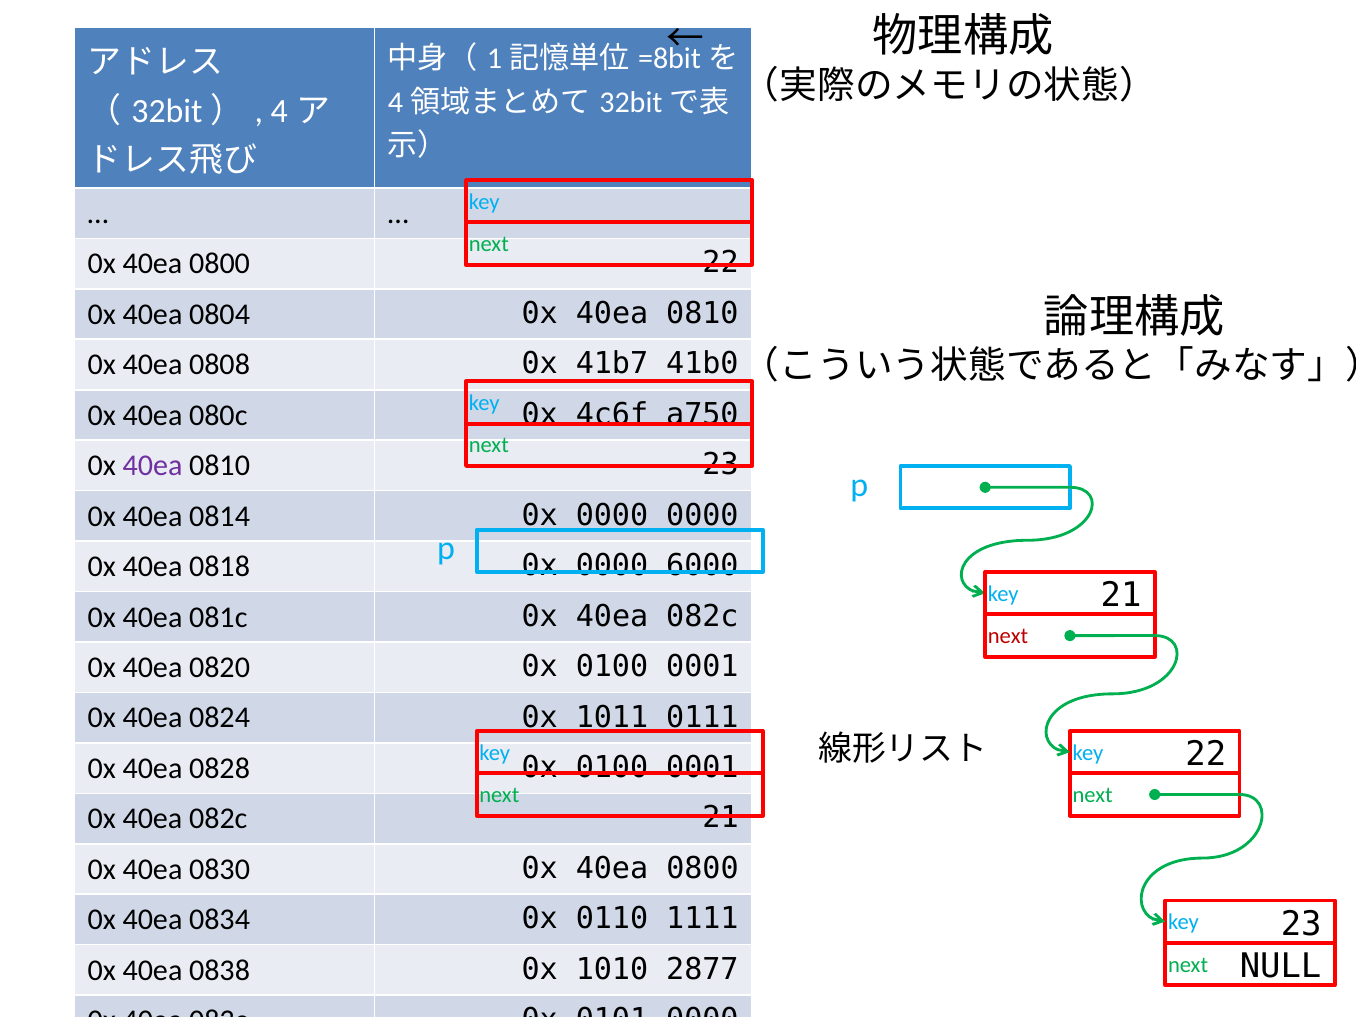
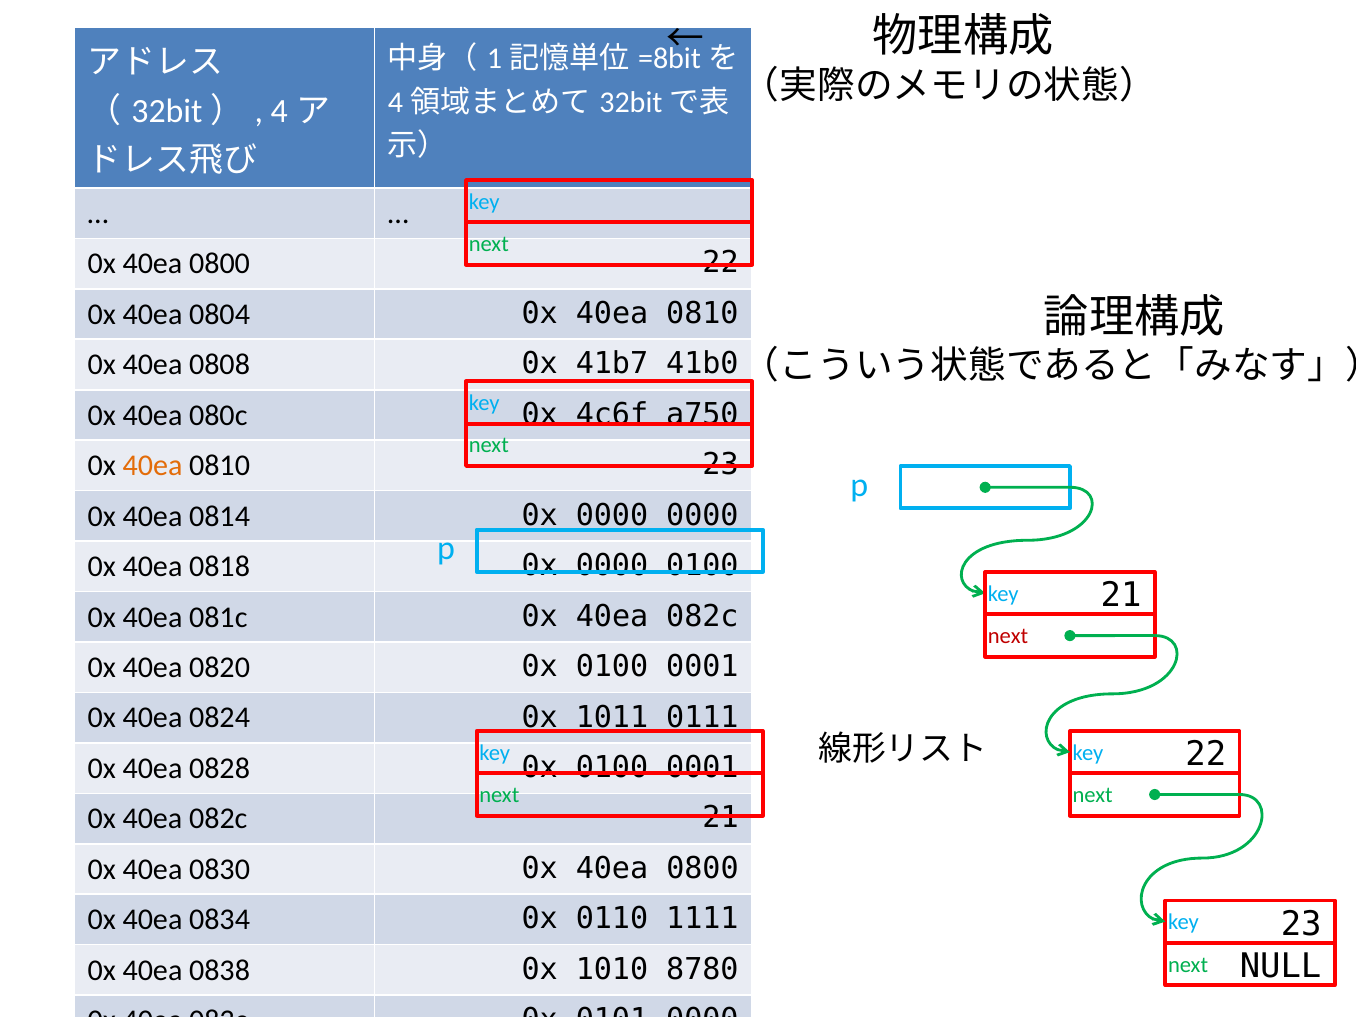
40ea colour: purple -> orange (153, 466)
0000 6000: 6000 -> 0100 (702, 566)
2877: 2877 -> 8780 (702, 969)
